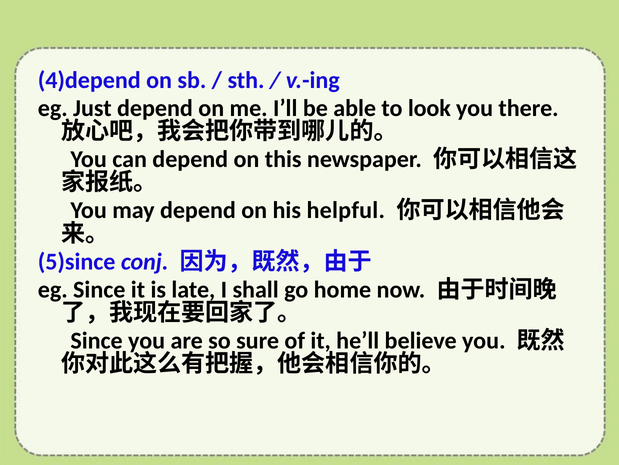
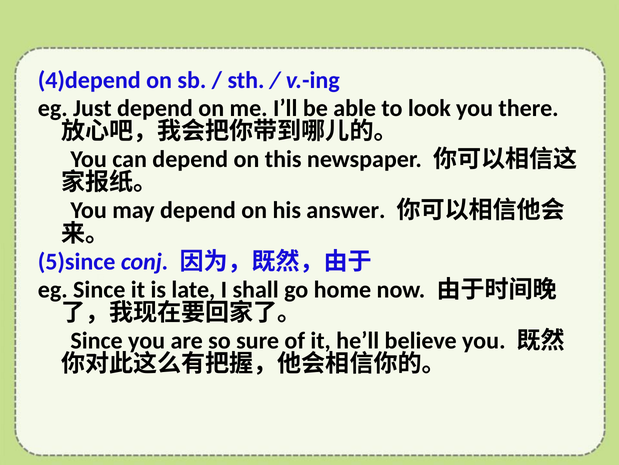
helpful: helpful -> answer (346, 210)
